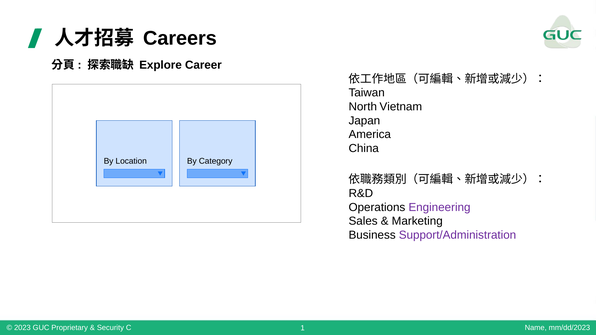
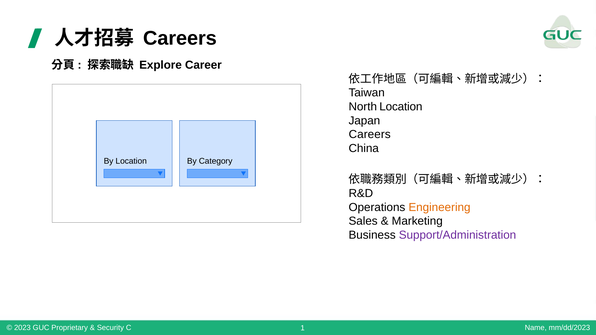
North Vietnam: Vietnam -> Location (401, 107)
America: America -> Careers (370, 135)
Engineering colour: purple -> orange (439, 207)
